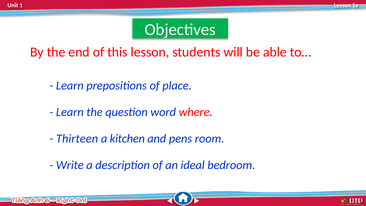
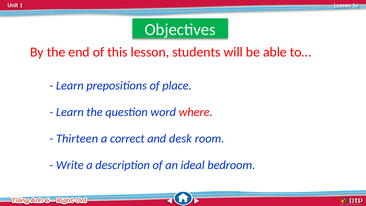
kitchen: kitchen -> correct (127, 139)
pens: pens -> desk (180, 139)
